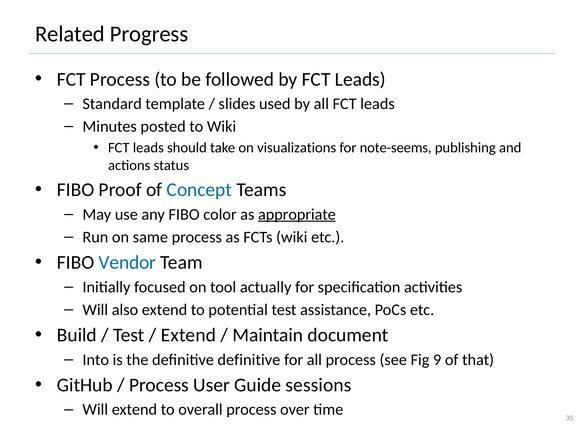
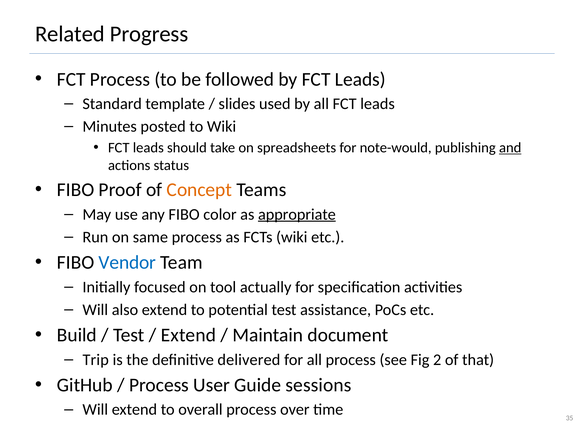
visualizations: visualizations -> spreadsheets (297, 148)
note-seems: note-seems -> note-would (396, 148)
and underline: none -> present (510, 148)
Concept colour: blue -> orange (199, 190)
Into: Into -> Trip (96, 360)
definitive definitive: definitive -> delivered (249, 360)
9: 9 -> 2 (437, 360)
